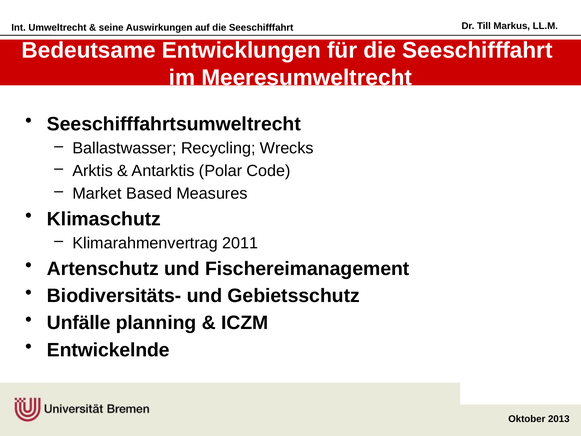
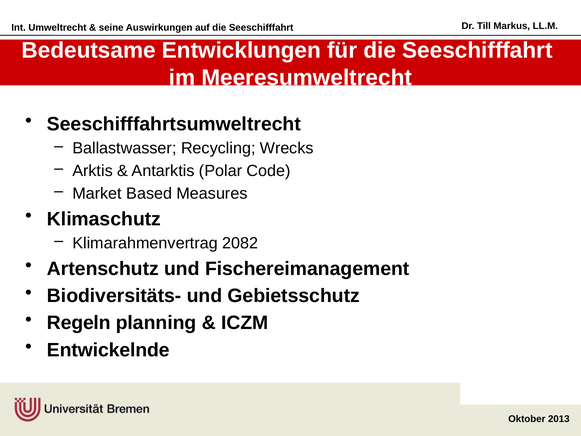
2011: 2011 -> 2082 (240, 243)
Unfälle: Unfälle -> Regeln (79, 323)
